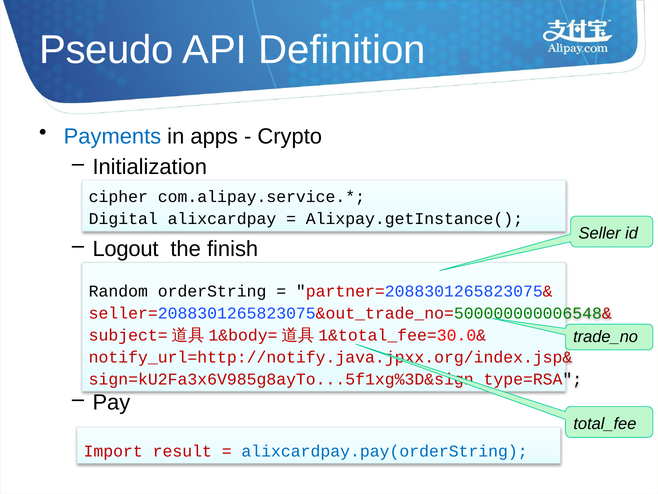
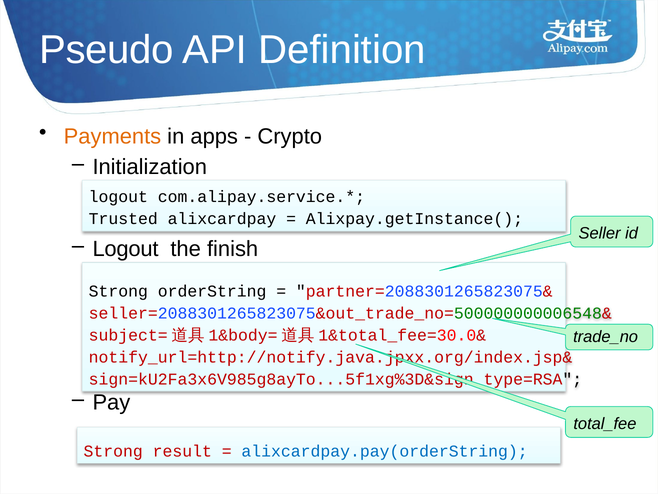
Payments colour: blue -> orange (112, 136)
cipher: cipher -> logout (118, 197)
Digital: Digital -> Trusted (123, 219)
Random: Random -> Strong (118, 291)
Import: Import -> Strong (113, 451)
